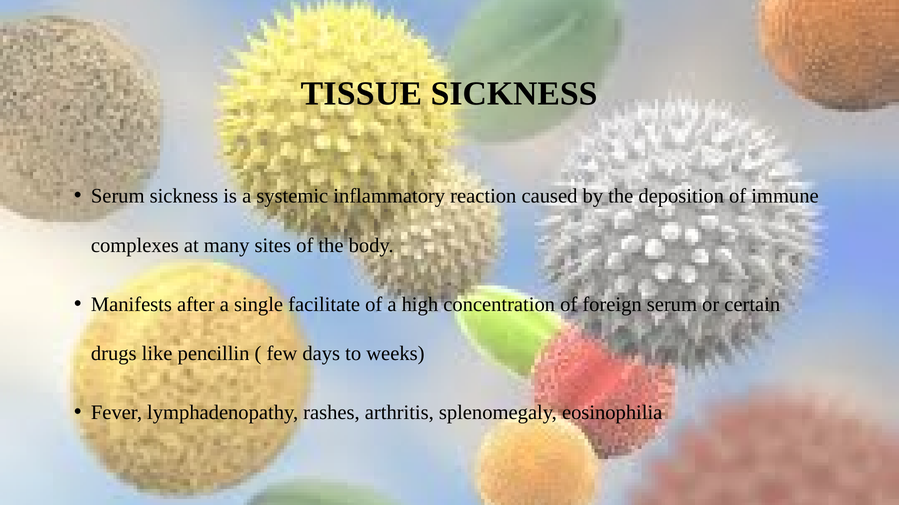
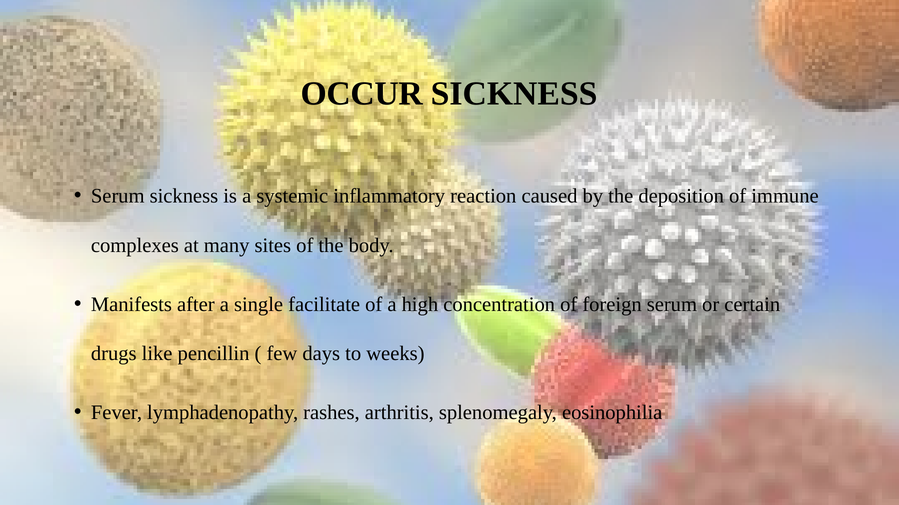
TISSUE: TISSUE -> OCCUR (362, 94)
